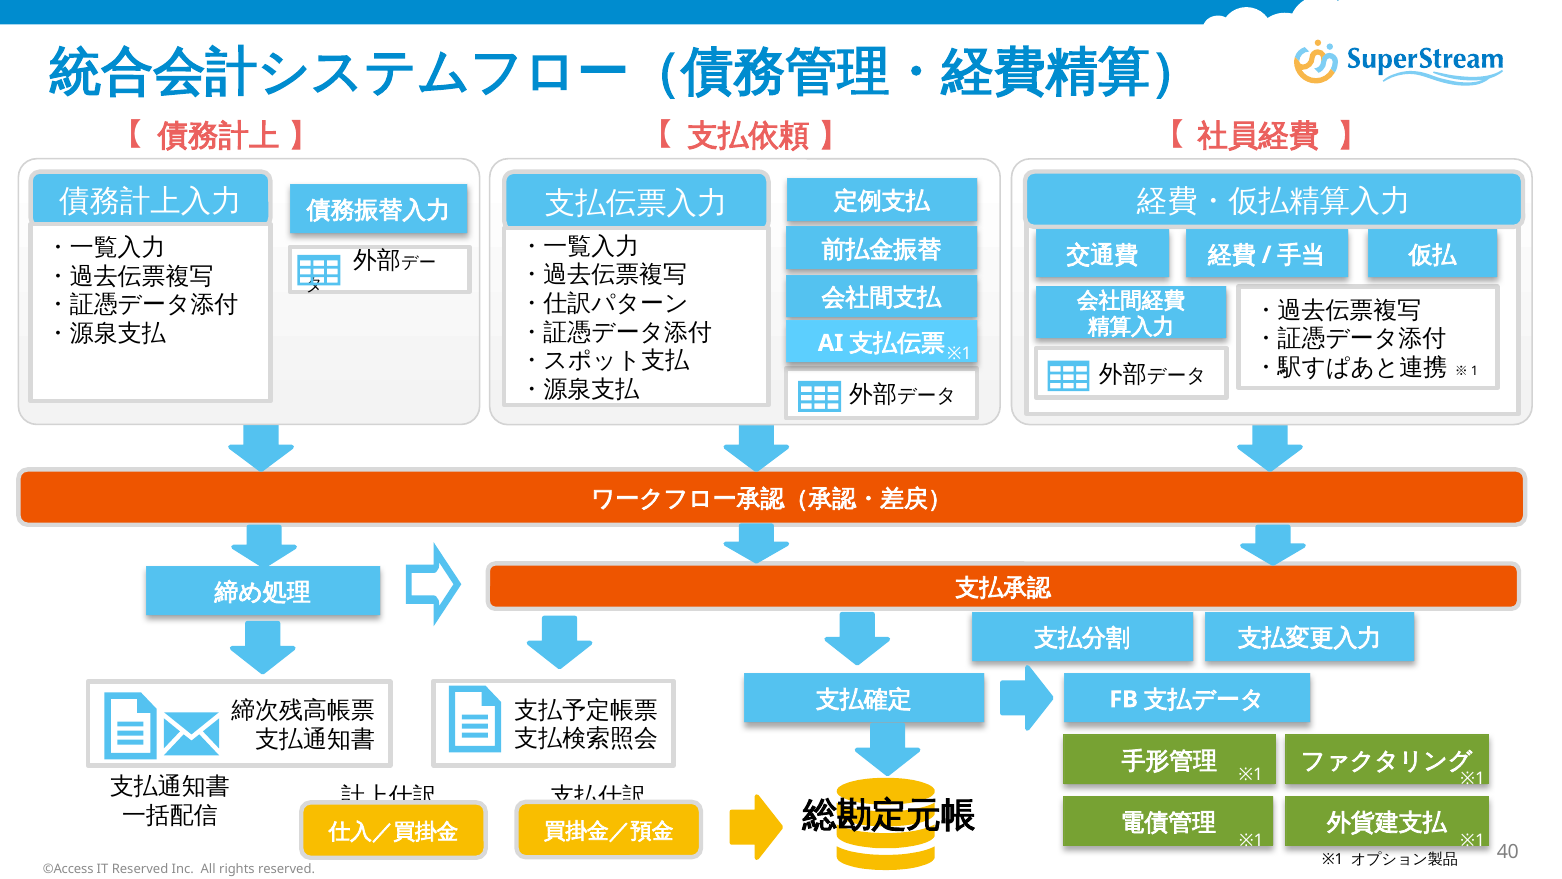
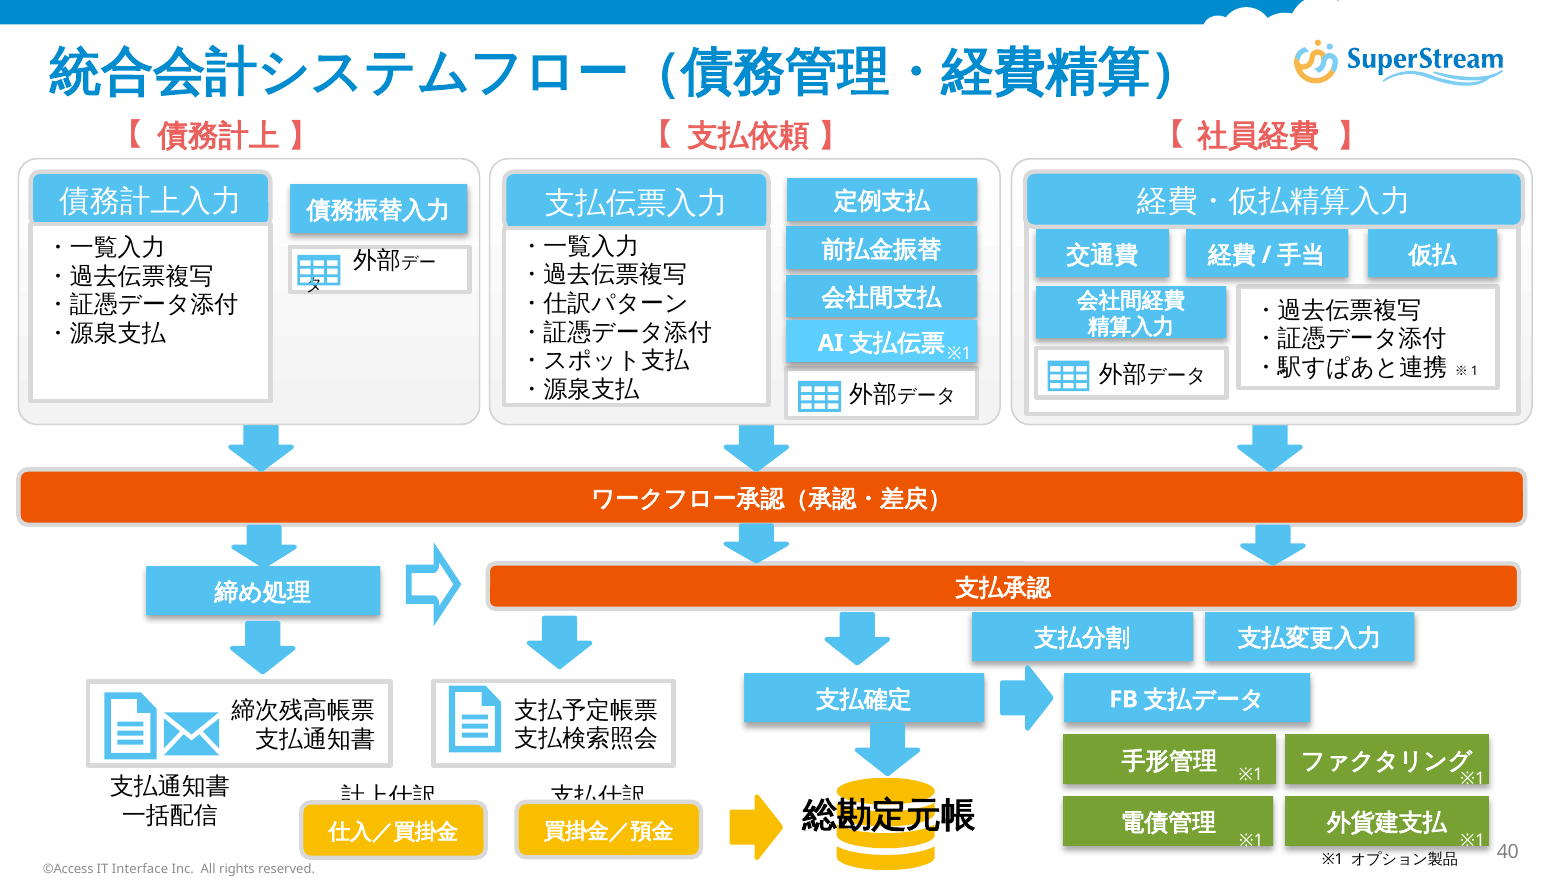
IT Reserved: Reserved -> Interface (140, 869)
